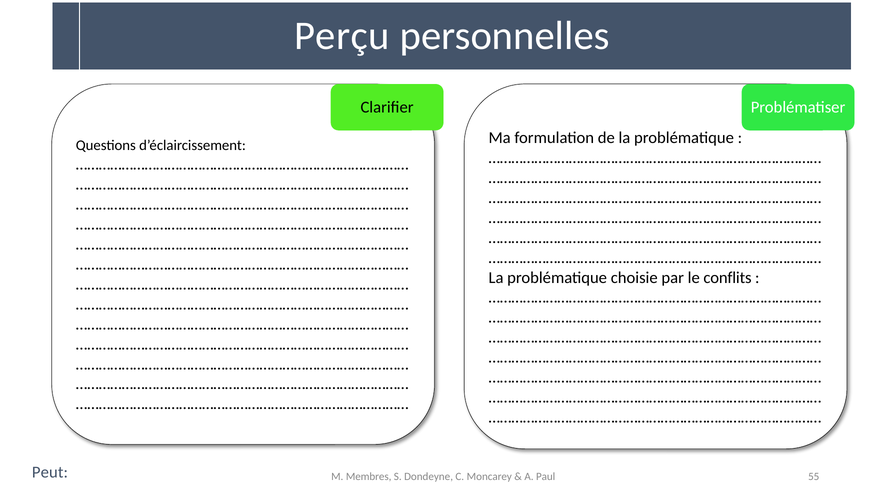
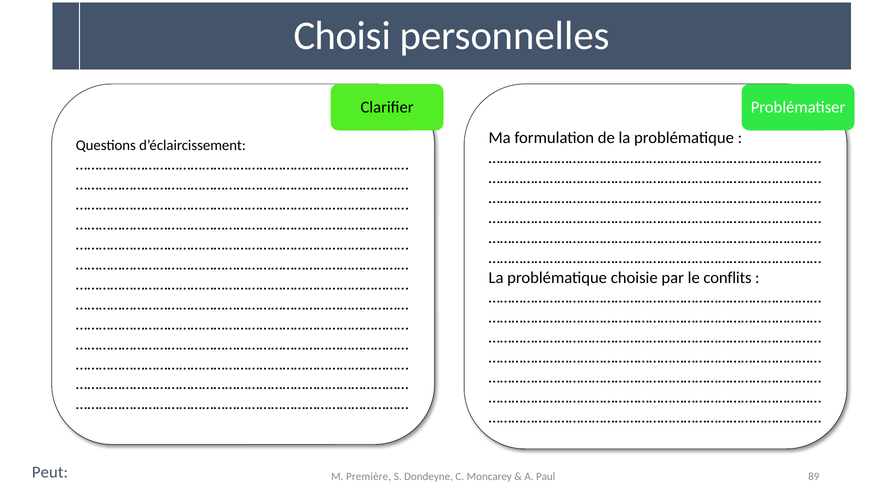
Perçu: Perçu -> Choisi (342, 36)
Membres: Membres -> Première (369, 476)
55: 55 -> 89 (814, 476)
